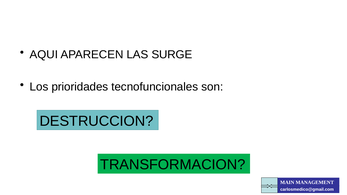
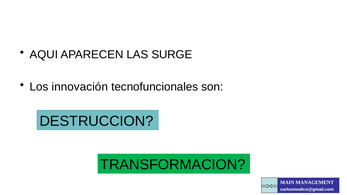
prioridades: prioridades -> innovación (80, 87)
